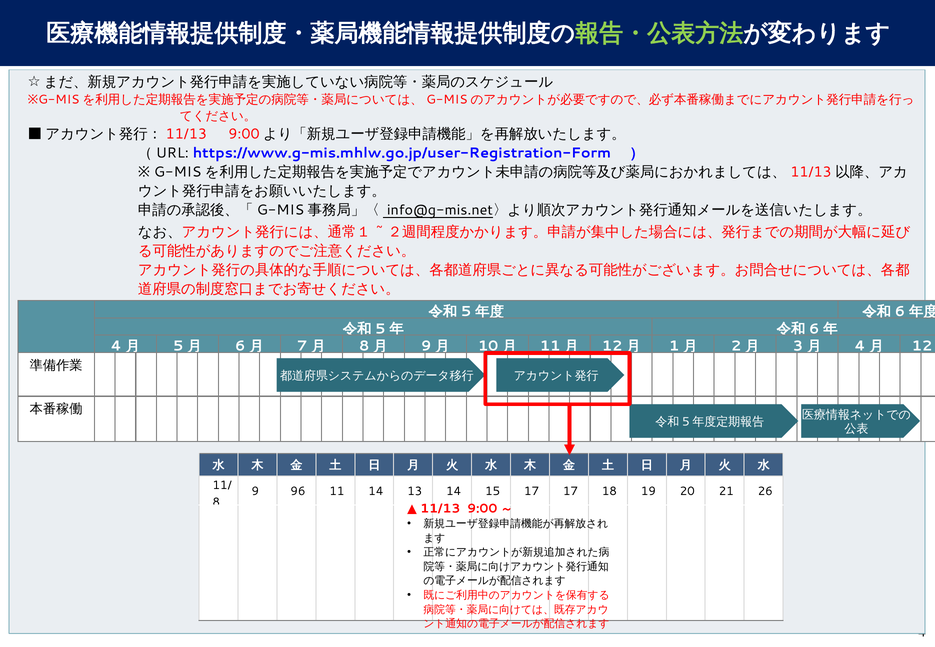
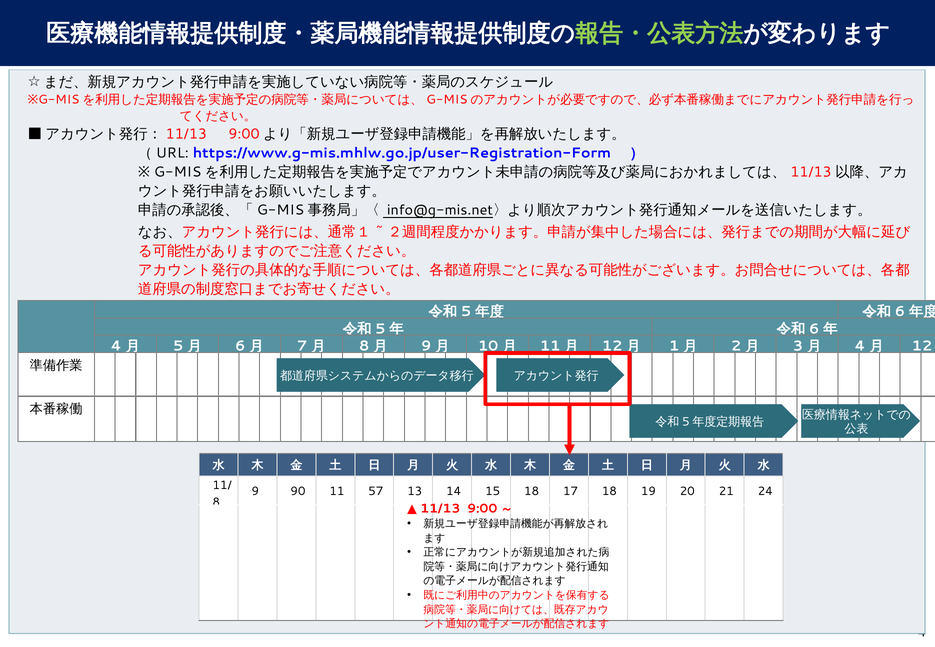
96: 96 -> 90 (298, 491)
11 14: 14 -> 57 (376, 491)
15 17: 17 -> 18 (532, 491)
26: 26 -> 24 (765, 491)
